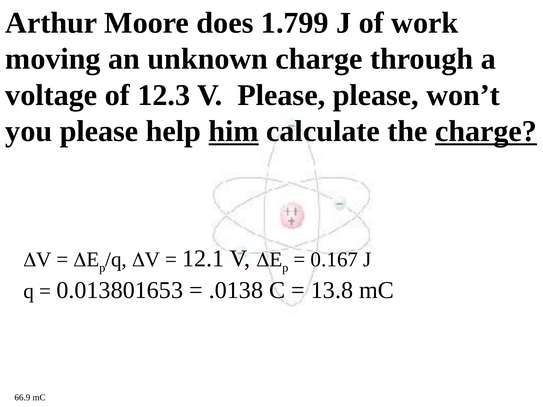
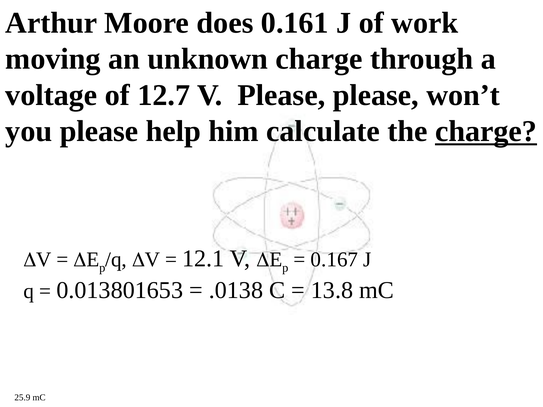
1.799: 1.799 -> 0.161 (295, 23)
12.3: 12.3 -> 12.7 (164, 95)
him underline: present -> none (234, 131)
66.9: 66.9 -> 25.9 (22, 398)
